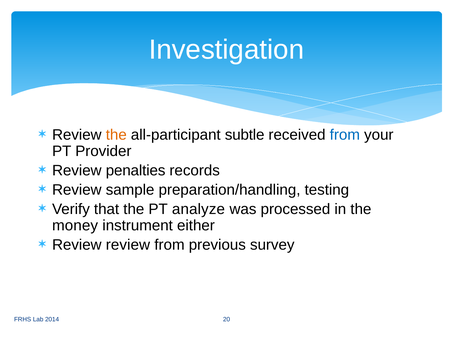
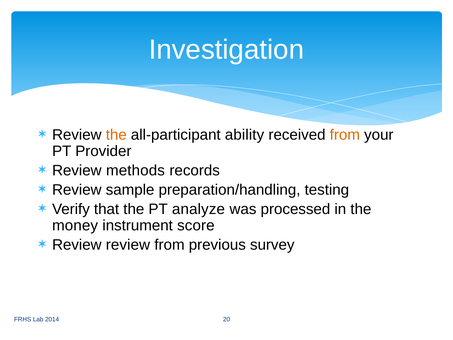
subtle: subtle -> ability (245, 135)
from colour: blue -> orange (345, 135)
penalties: penalties -> methods (135, 171)
either: either -> score (196, 225)
